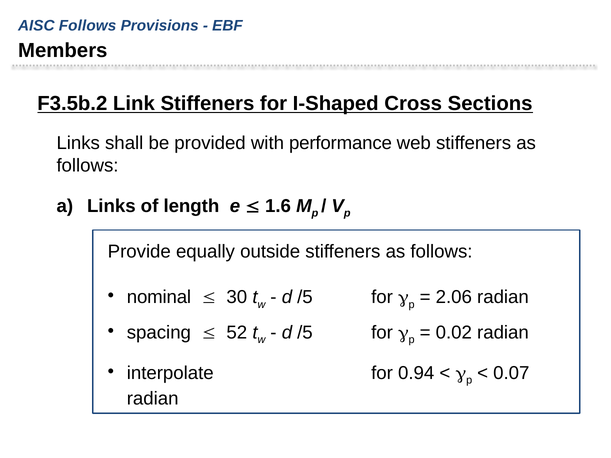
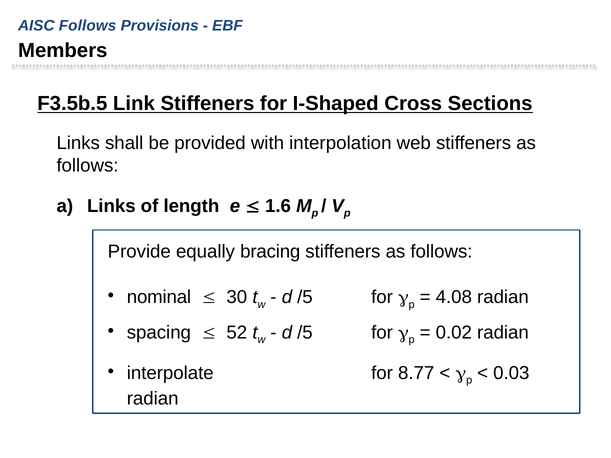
F3.5b.2: F3.5b.2 -> F3.5b.5 (72, 104)
performance: performance -> interpolation (340, 143)
outside: outside -> bracing (270, 252)
2.06: 2.06 -> 4.08 (454, 297)
0.94: 0.94 -> 8.77 (416, 373)
0.07: 0.07 -> 0.03 (511, 373)
